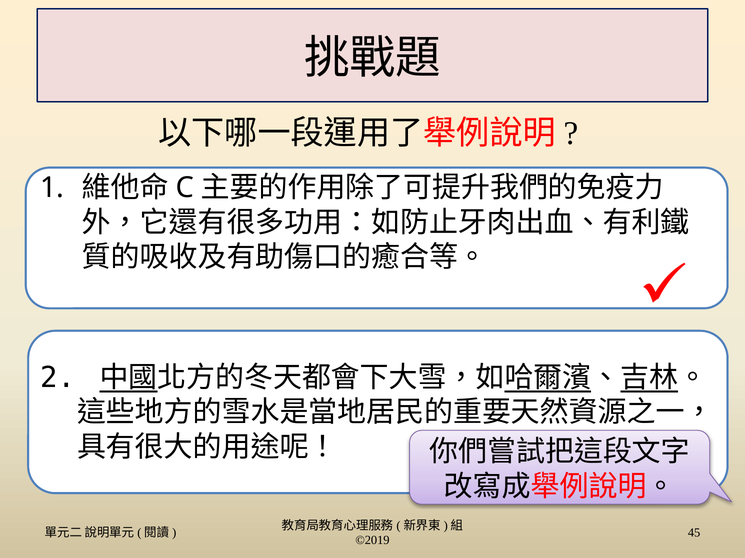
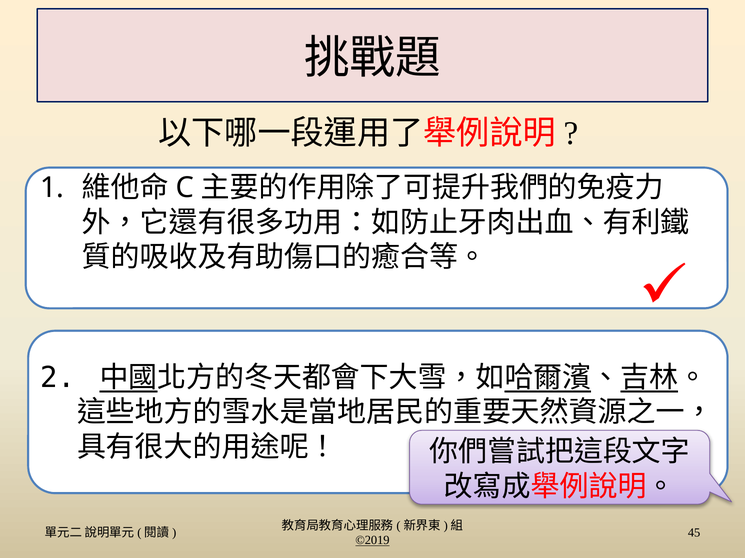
©2019 underline: none -> present (372, 541)
